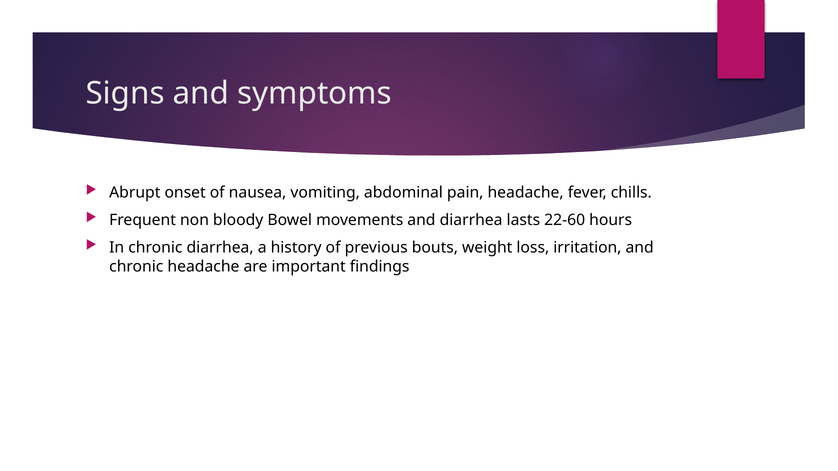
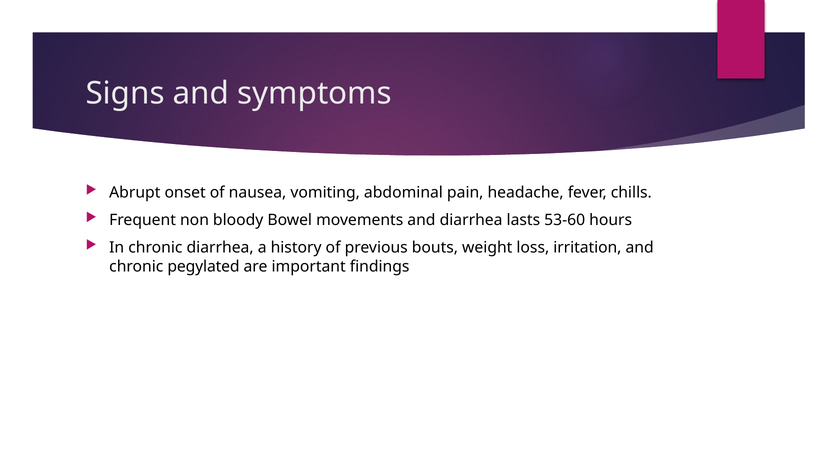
22-60: 22-60 -> 53-60 (565, 220)
chronic headache: headache -> pegylated (204, 267)
